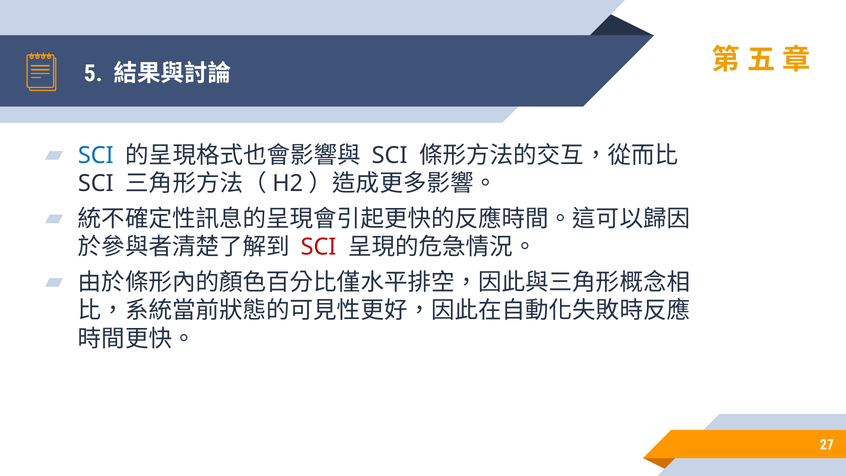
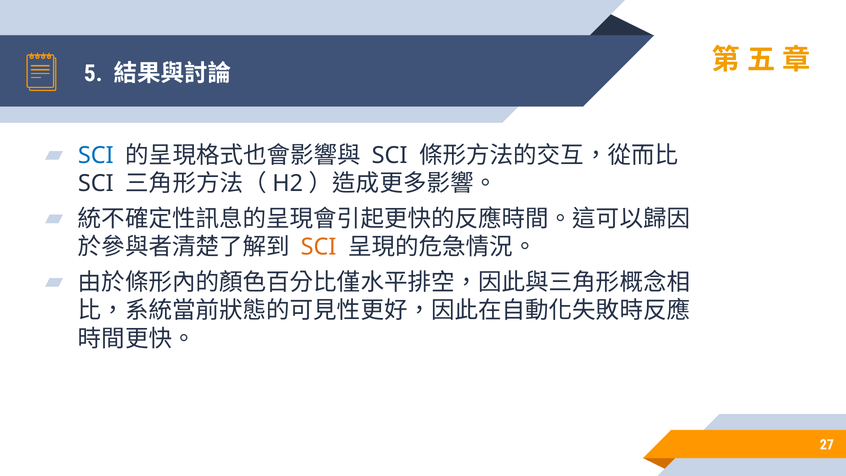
SCI colour: red -> orange (319, 247)
